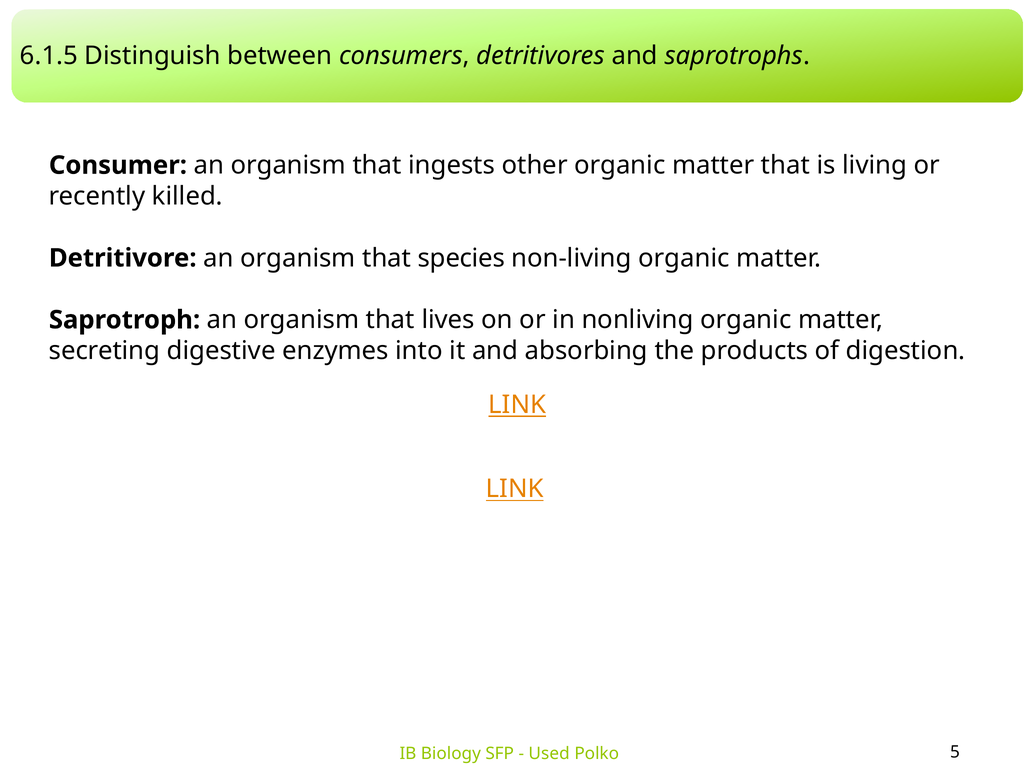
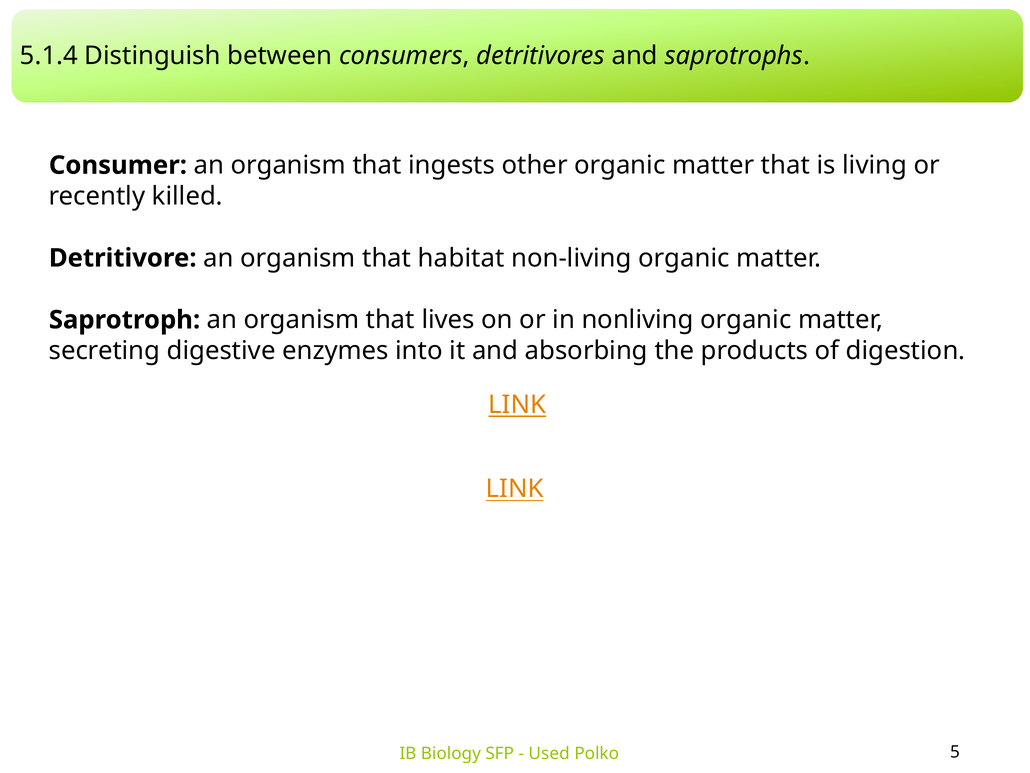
6.1.5: 6.1.5 -> 5.1.4 (49, 56)
species: species -> habitat (461, 258)
